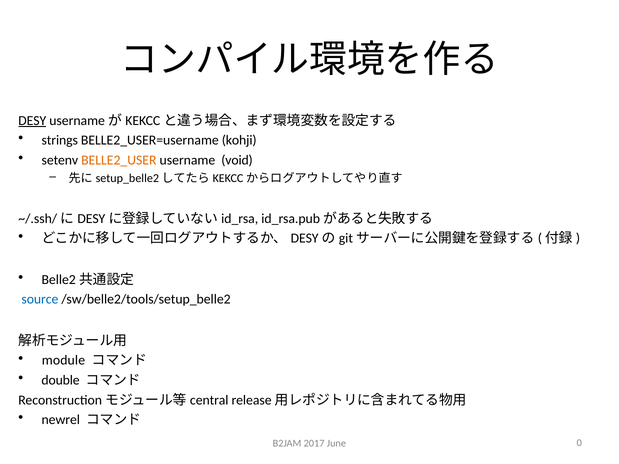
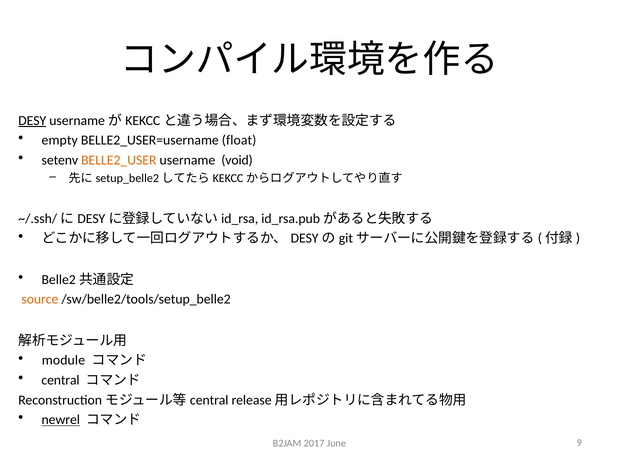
strings: strings -> empty (60, 140)
kohji: kohji -> float (239, 140)
source colour: blue -> orange (40, 300)
double: double -> central (61, 380)
newrel underline: none -> present (61, 420)
0: 0 -> 9 (579, 443)
